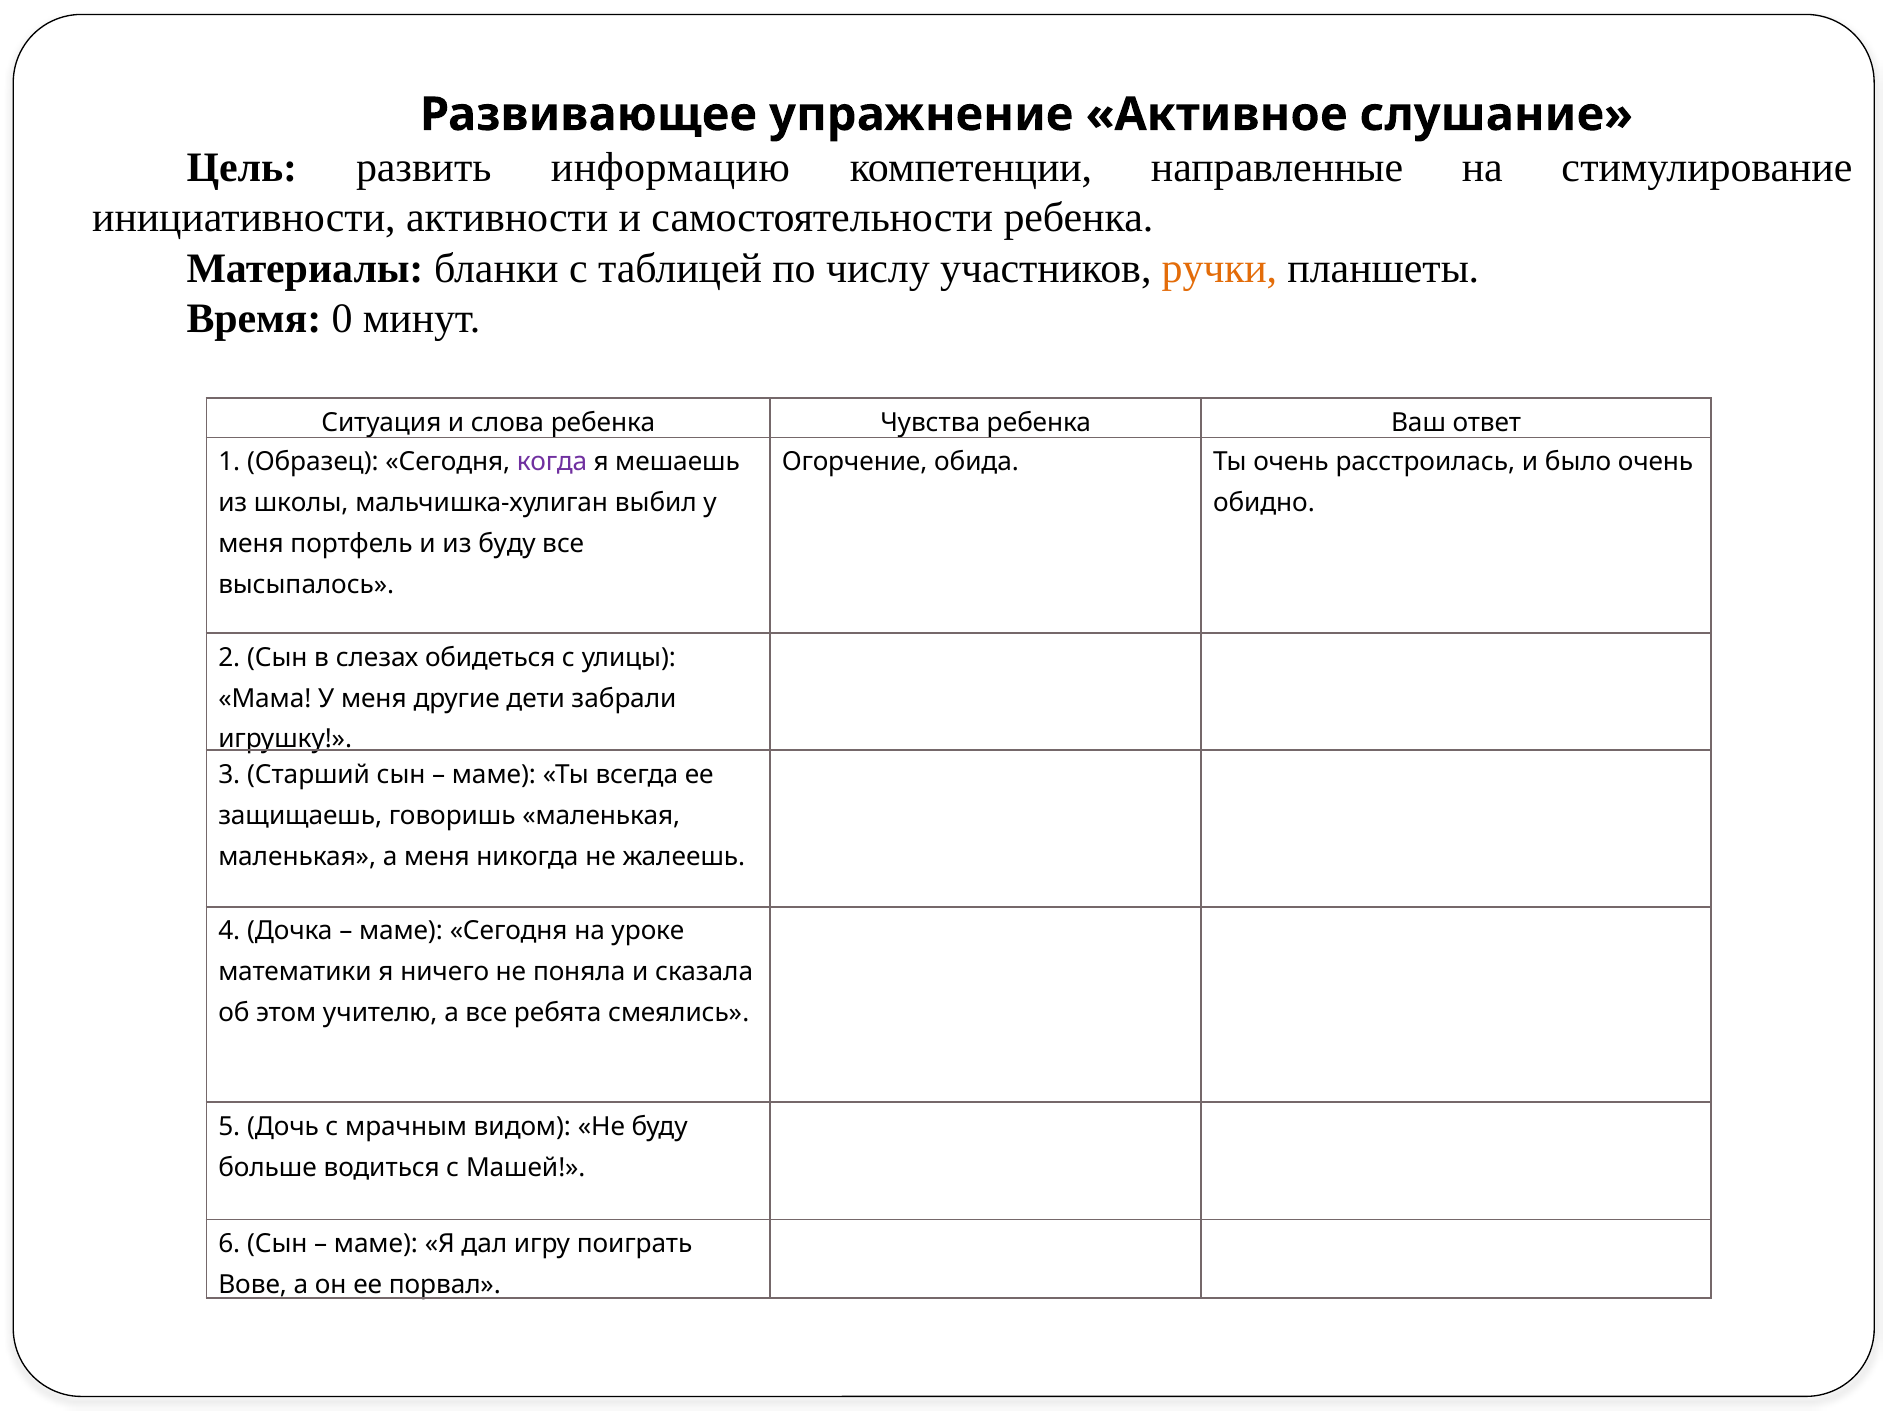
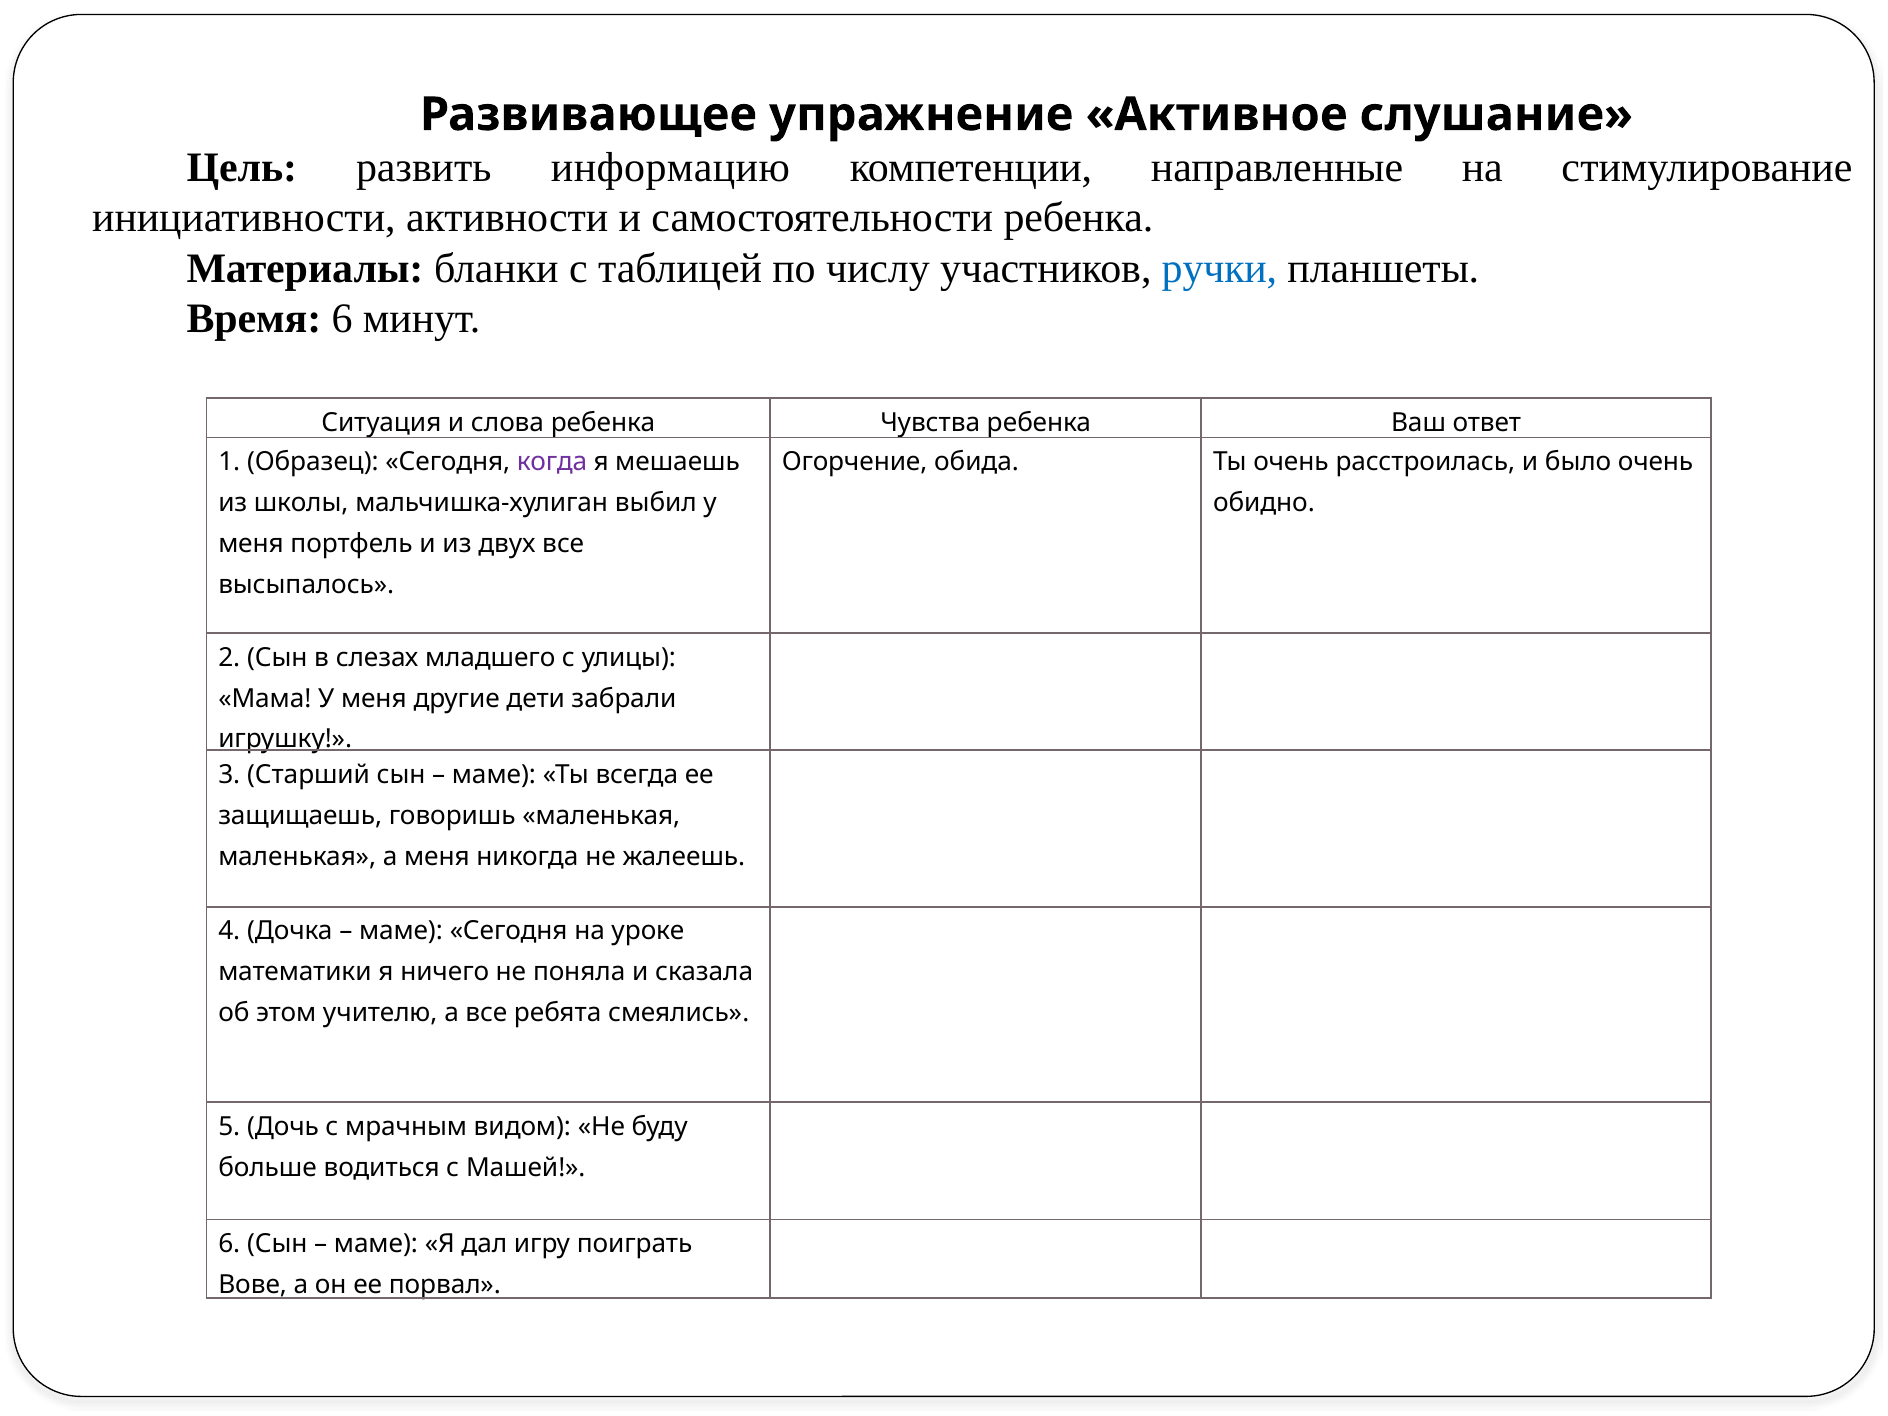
ручки colour: orange -> blue (1219, 268)
Время 0: 0 -> 6 (342, 319)
из буду: буду -> двух (507, 544)
обидеться: обидеться -> младшего (490, 658)
